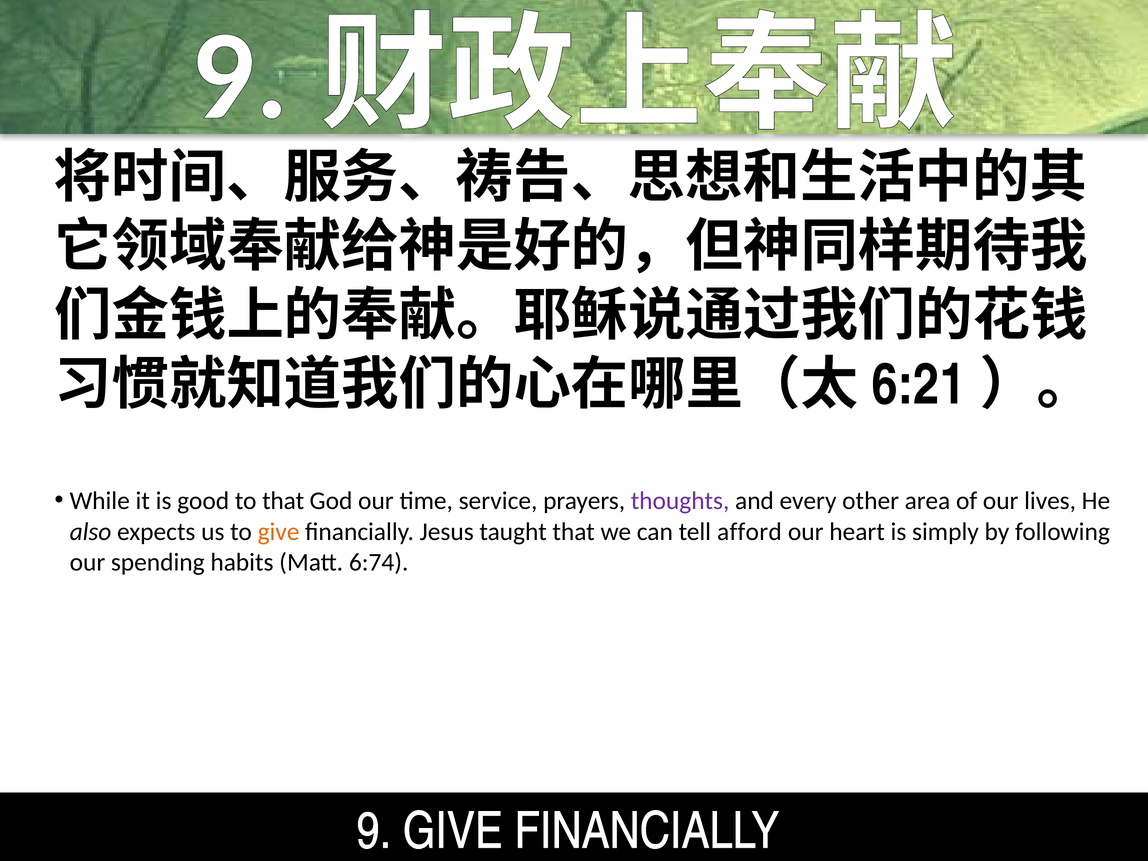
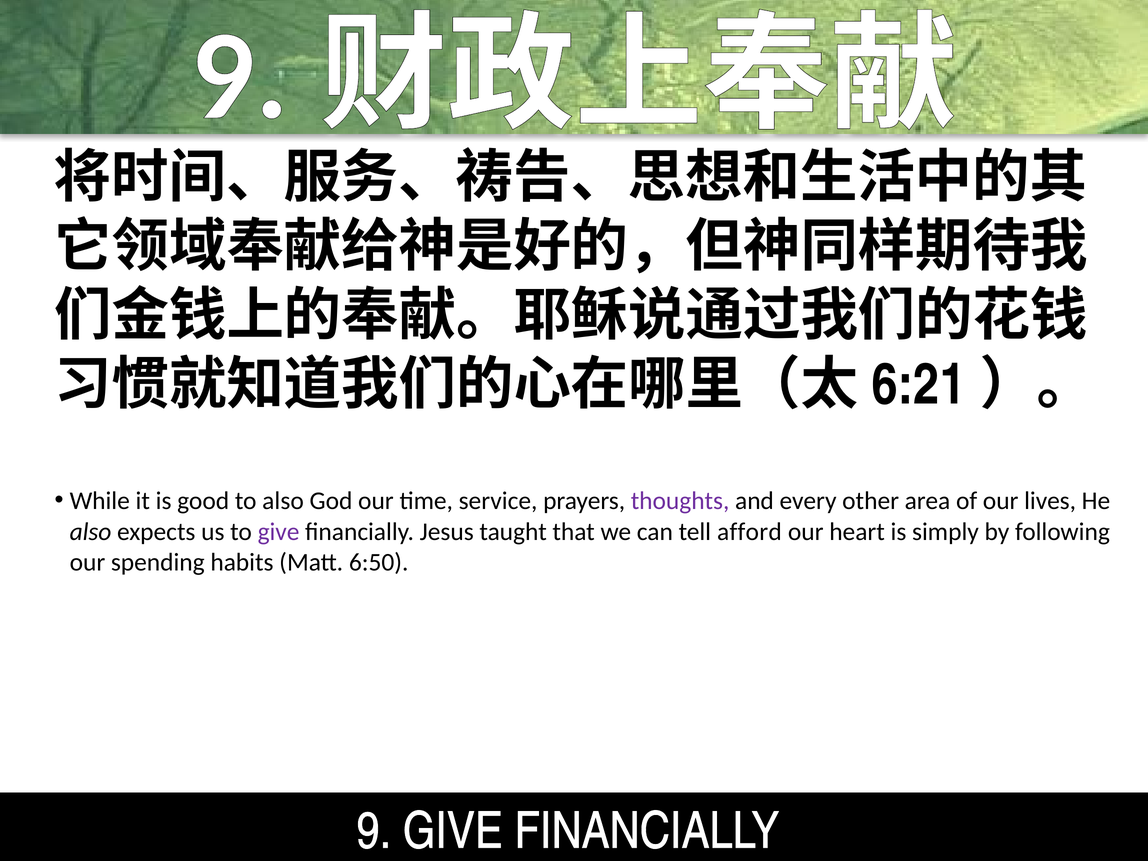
to that: that -> also (283, 501)
give colour: orange -> purple (279, 532)
6:74: 6:74 -> 6:50 (379, 562)
